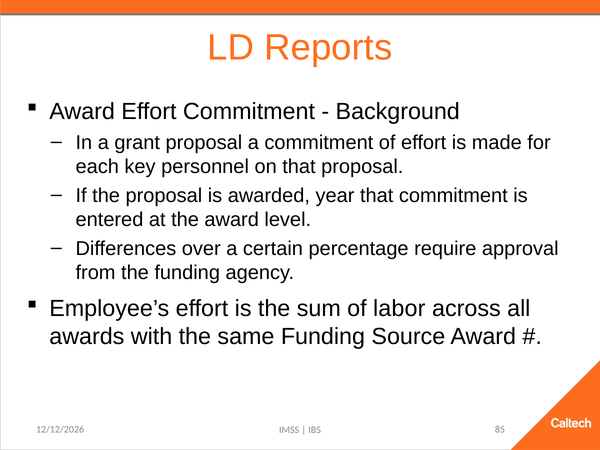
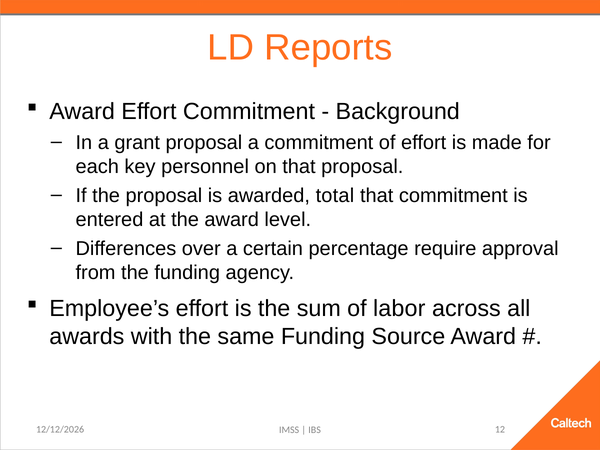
year: year -> total (335, 195)
85: 85 -> 12 (500, 430)
